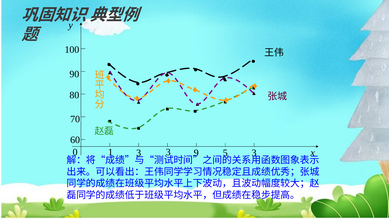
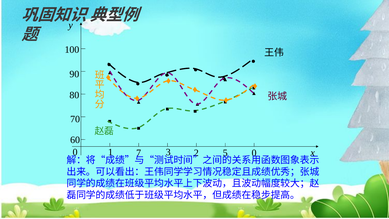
1 3: 3 -> 7 (139, 153)
9: 9 -> 2 (196, 153)
5 3: 3 -> 0 (254, 153)
